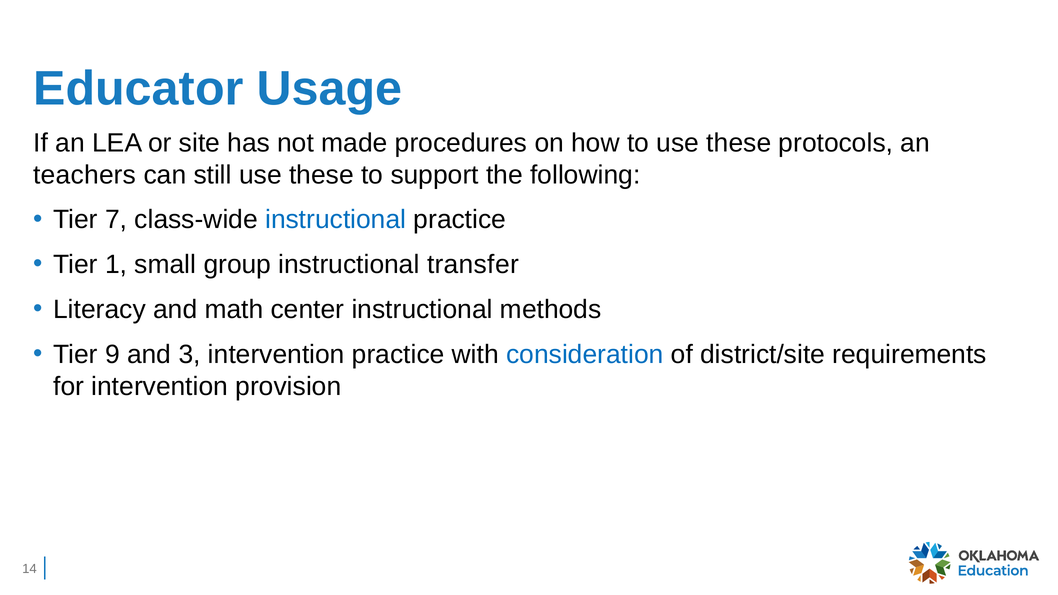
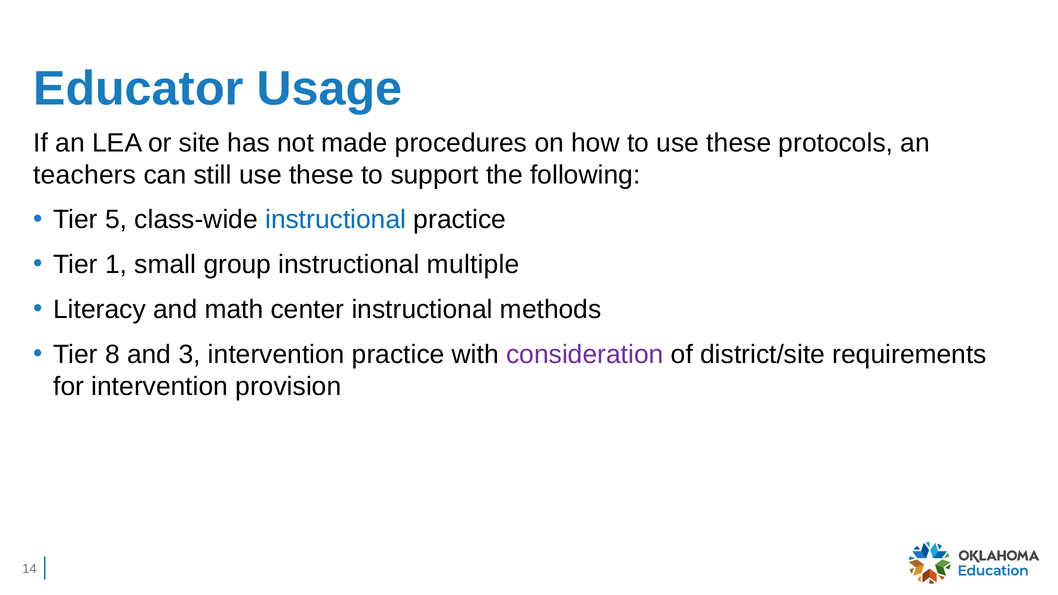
7: 7 -> 5 (116, 220)
transfer: transfer -> multiple (473, 265)
9: 9 -> 8 (112, 355)
consideration colour: blue -> purple (585, 355)
